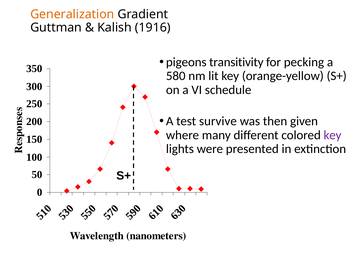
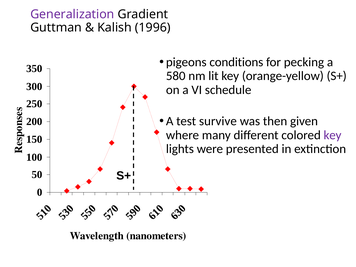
Generalization colour: orange -> purple (72, 14)
1916: 1916 -> 1996 (153, 28)
transitivity: transitivity -> conditions (236, 62)
